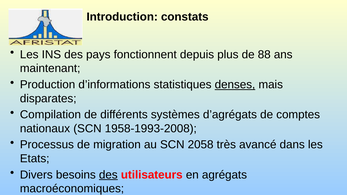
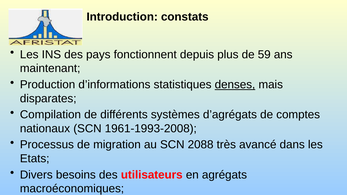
88: 88 -> 59 (264, 55)
1958-1993-2008: 1958-1993-2008 -> 1961-1993-2008 (151, 129)
2058: 2058 -> 2088 (201, 145)
des underline: present -> none (108, 175)
